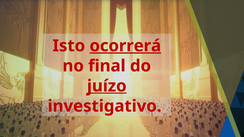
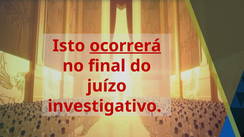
juízo underline: present -> none (107, 86)
